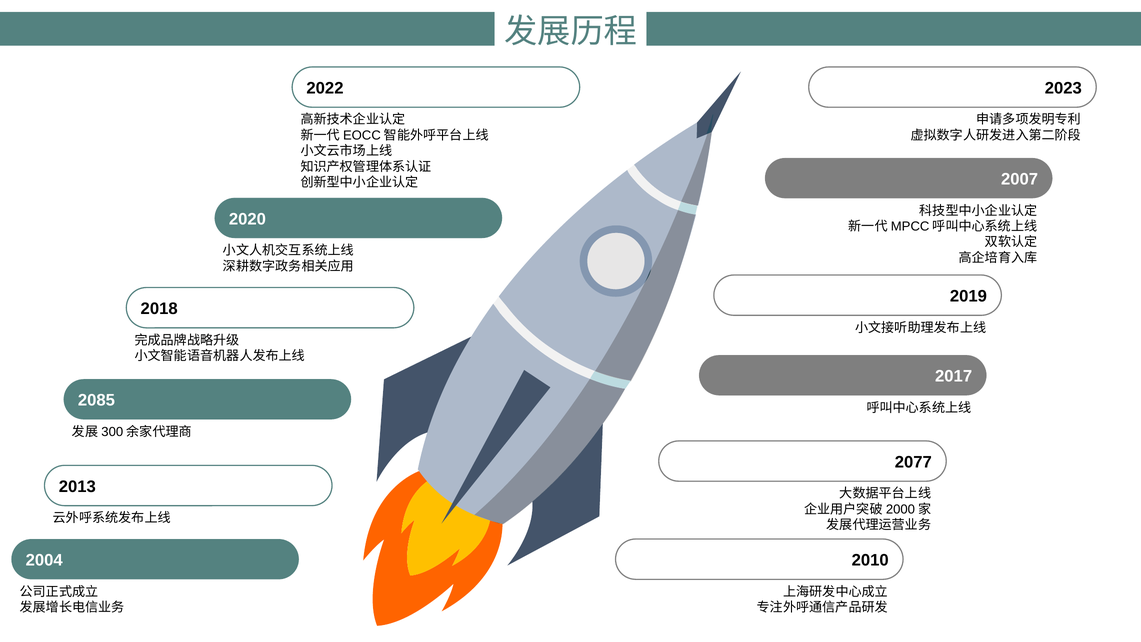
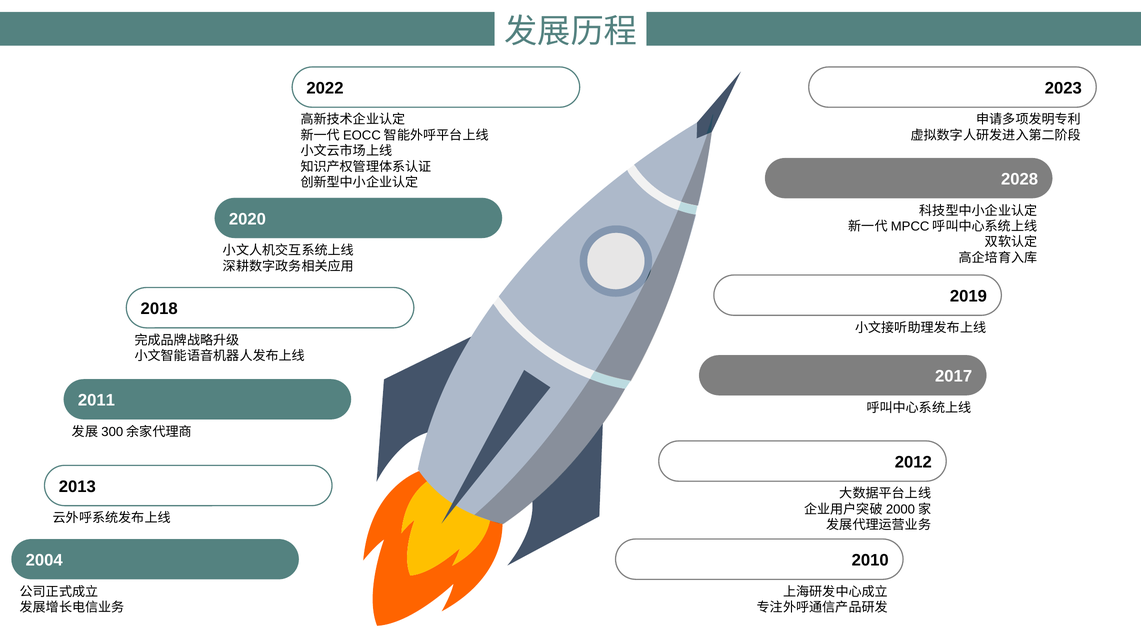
2007: 2007 -> 2028 (1020, 179)
2085: 2085 -> 2011 (96, 400)
2077: 2077 -> 2012 (913, 462)
